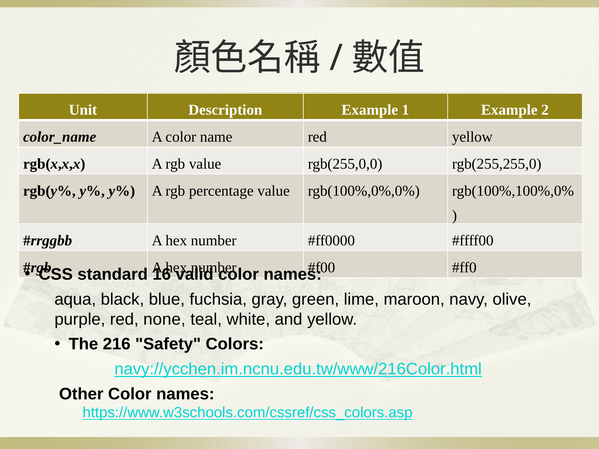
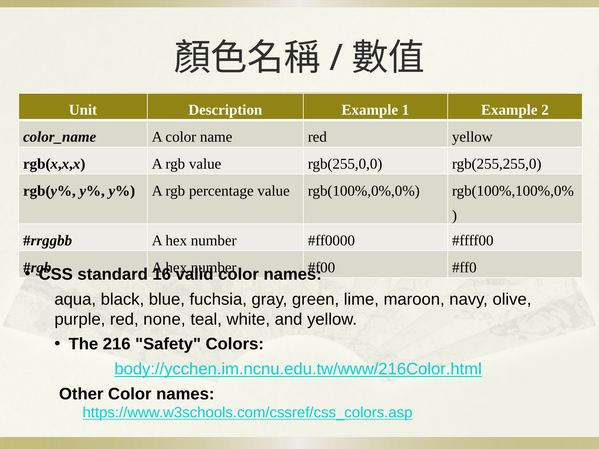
navy://ycchen.im.ncnu.edu.tw/www/216Color.html: navy://ycchen.im.ncnu.edu.tw/www/216Color.html -> body://ycchen.im.ncnu.edu.tw/www/216Color.html (298, 369)
